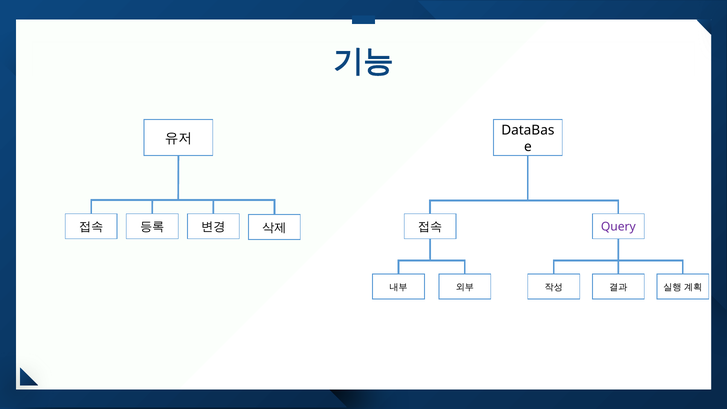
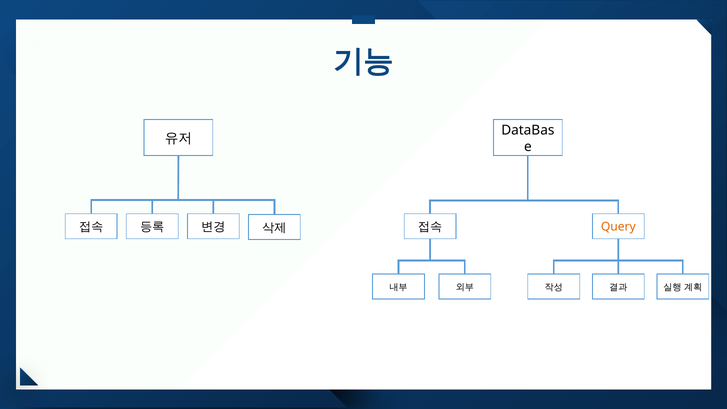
Query colour: purple -> orange (618, 227)
